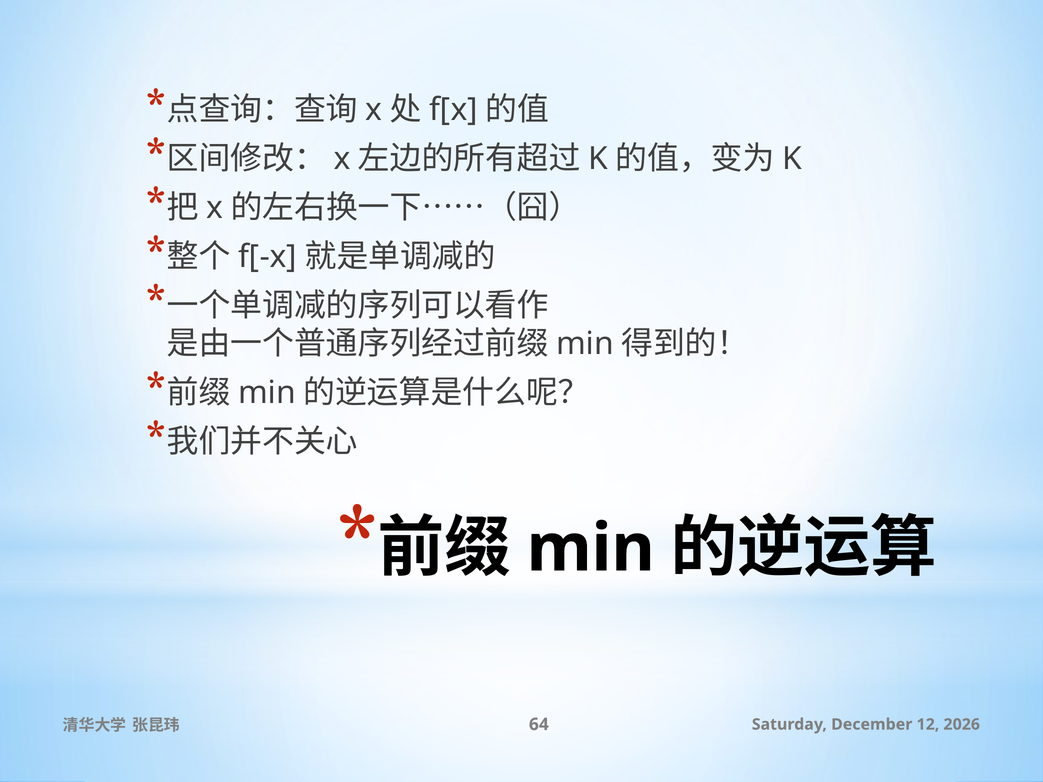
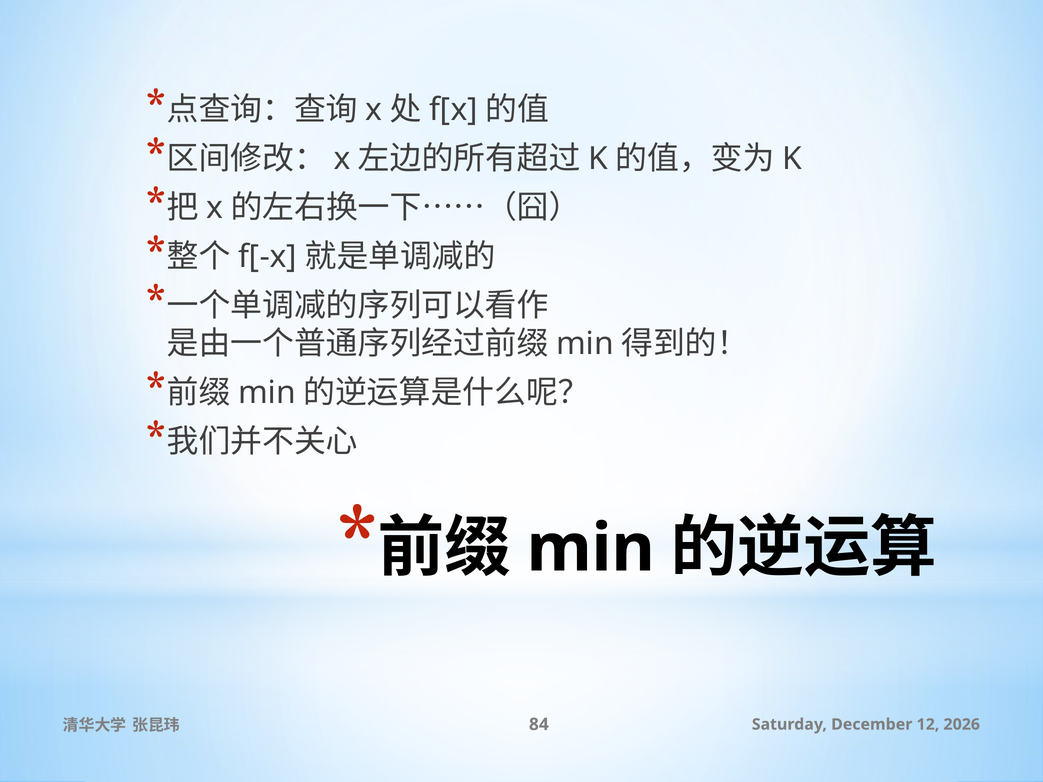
64: 64 -> 84 (539, 725)
